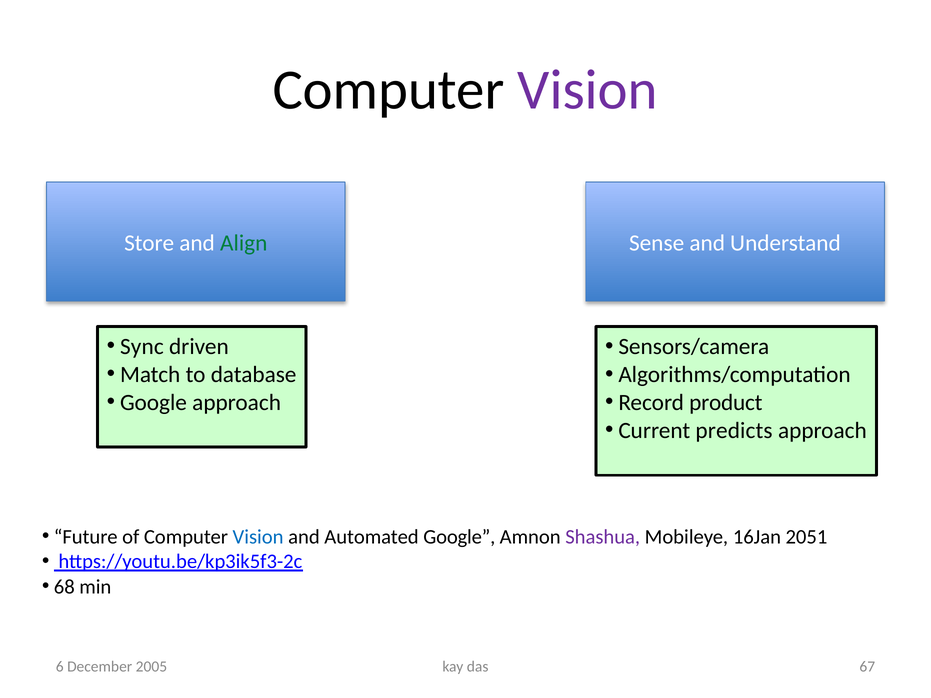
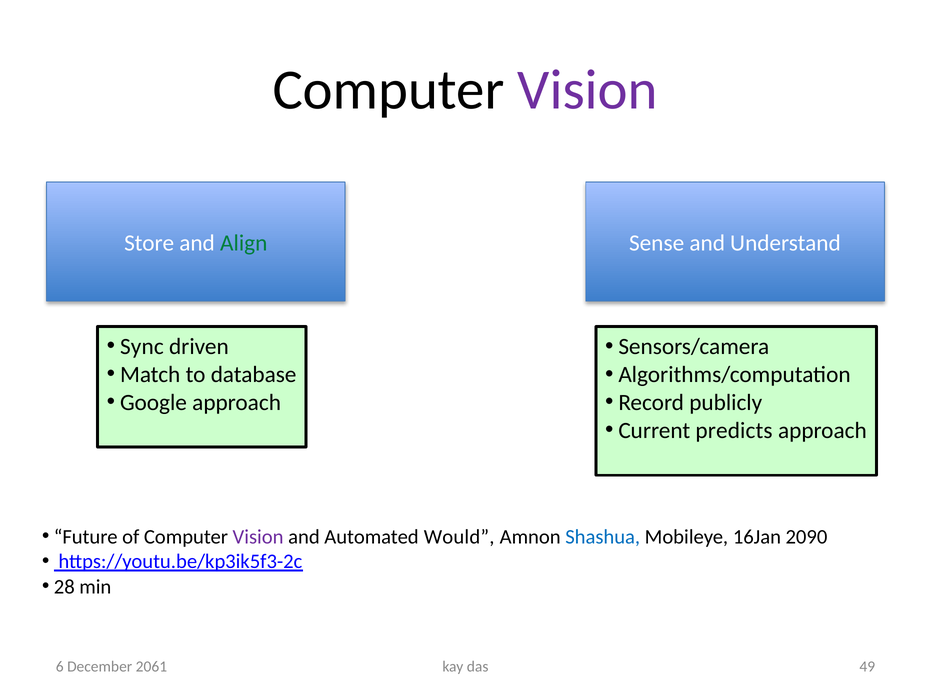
product: product -> publicly (726, 403)
Vision colour: blue -> purple (258, 537)
Automated Google: Google -> Would (459, 537)
Shashua colour: purple -> blue (603, 537)
2051: 2051 -> 2090 (806, 537)
68: 68 -> 28 (64, 587)
67: 67 -> 49 (867, 667)
2005: 2005 -> 2061 (151, 667)
